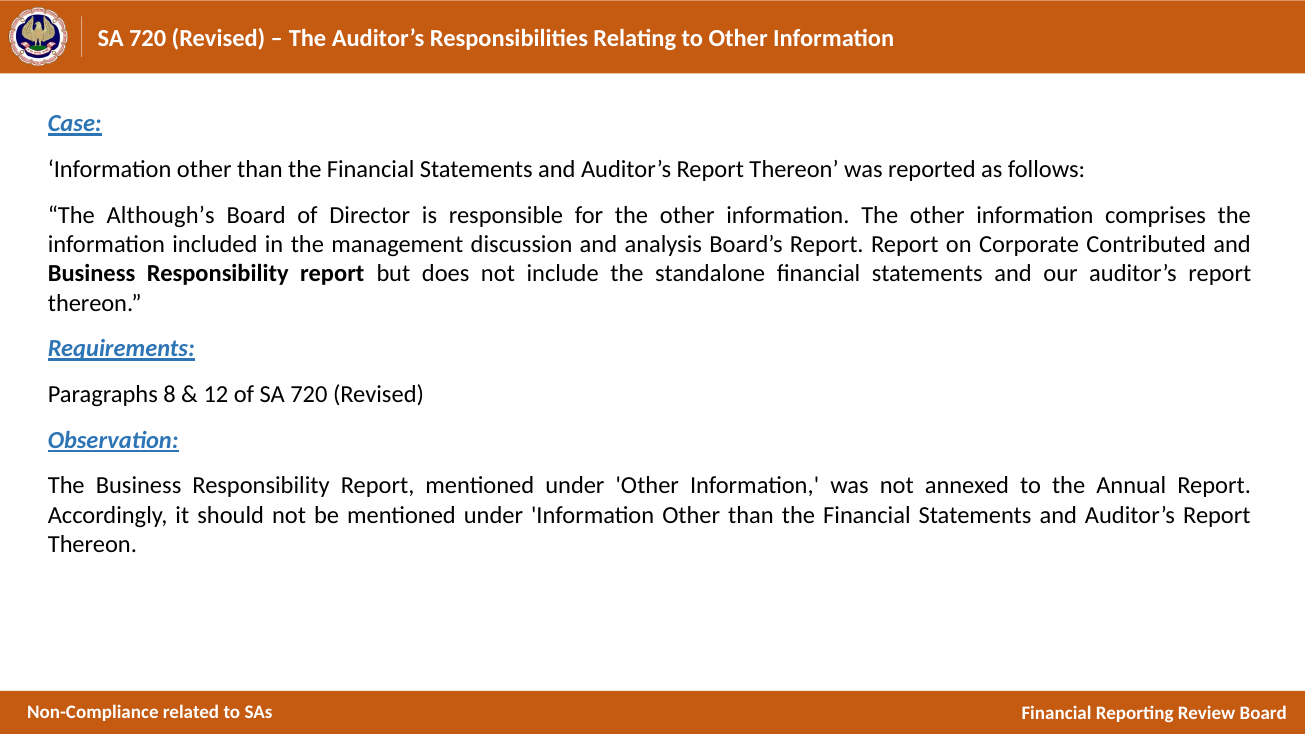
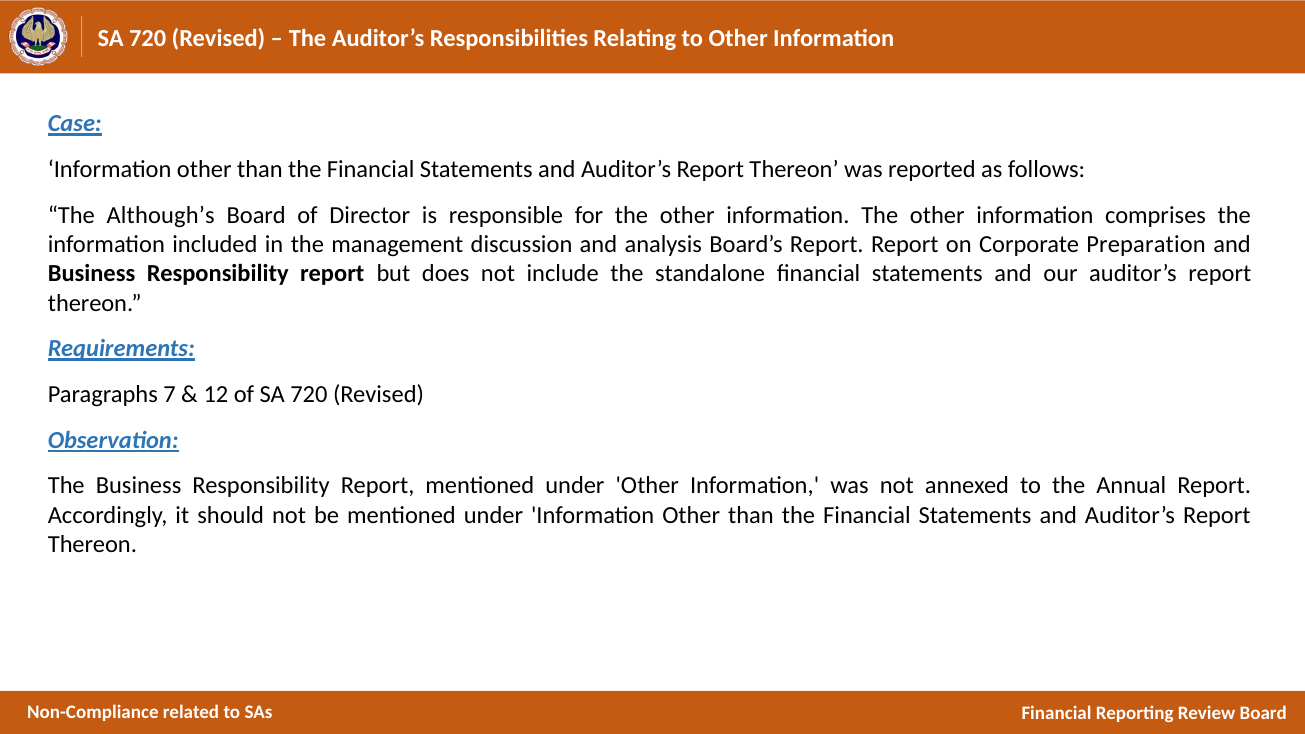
Contributed: Contributed -> Preparation (1146, 244)
8: 8 -> 7 (170, 395)
